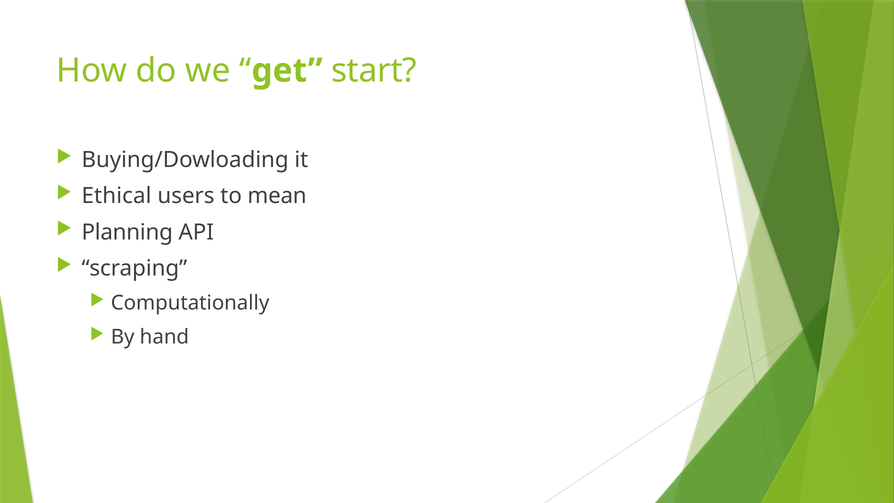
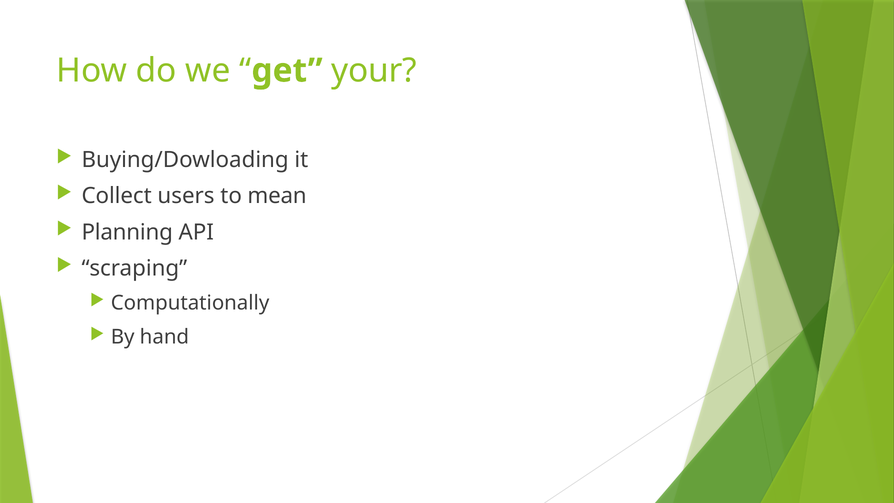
start: start -> your (374, 71)
Ethical: Ethical -> Collect (117, 196)
